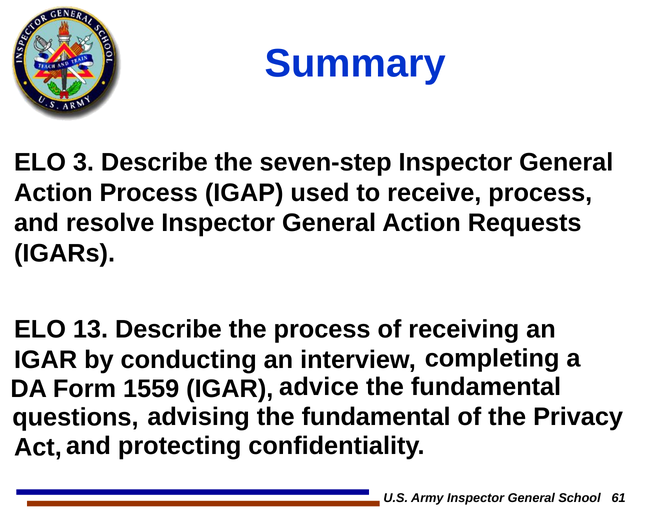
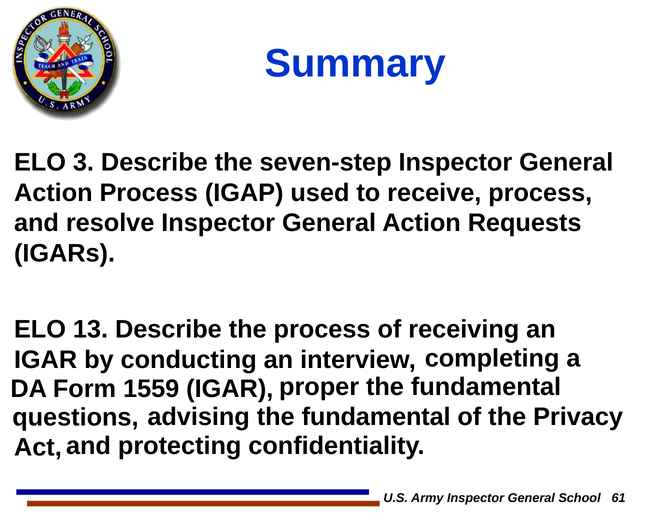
advice: advice -> proper (319, 387)
